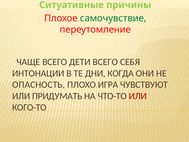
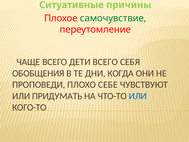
ИНТОНАЦИИ: ИНТОНАЦИИ -> ОБОБЩЕНИЯ (38, 73)
ОПАСНОСТЬ: ОПАСНОСТЬ -> ПРОПОВЕДИ (39, 85)
ИГРА: ИГРА -> СЕБЕ (108, 85)
ИЛИ colour: red -> blue (138, 96)
